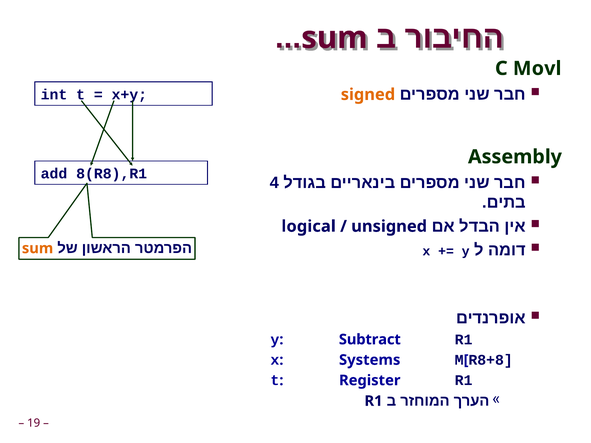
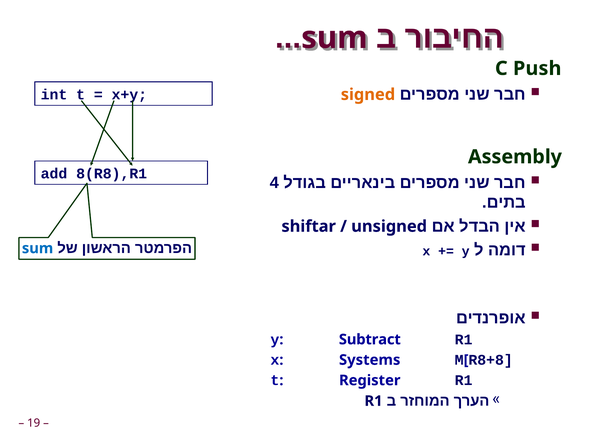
Movl: Movl -> Push (537, 68)
logical: logical -> shiftar (309, 226)
sum colour: orange -> blue (38, 248)
